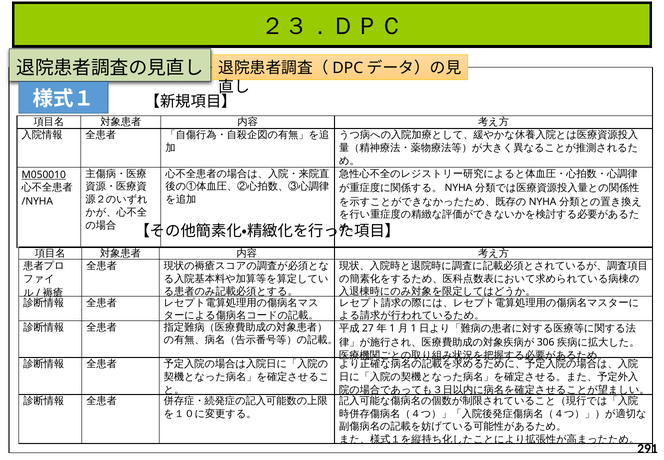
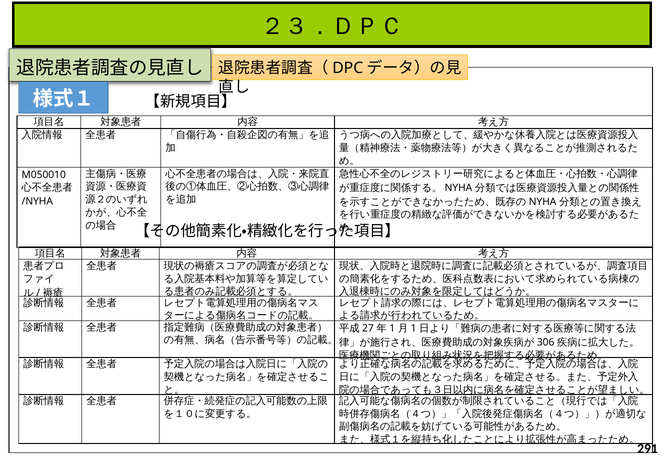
M050010 underline: present -> none (44, 175)
